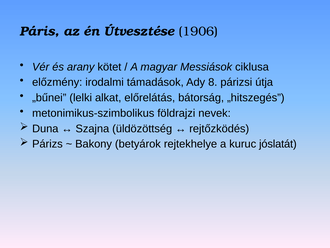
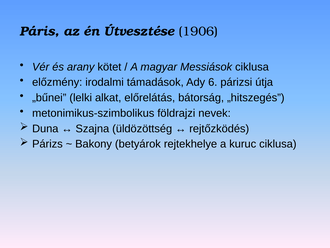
8: 8 -> 6 (213, 82)
kuruc jóslatát: jóslatát -> ciklusa (278, 144)
